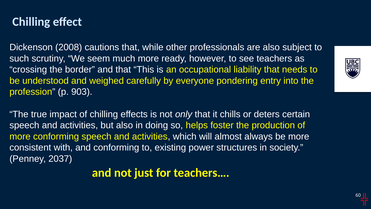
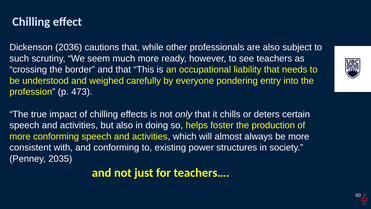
2008: 2008 -> 2036 (69, 47)
903: 903 -> 473 (82, 92)
2037: 2037 -> 2035 (60, 159)
